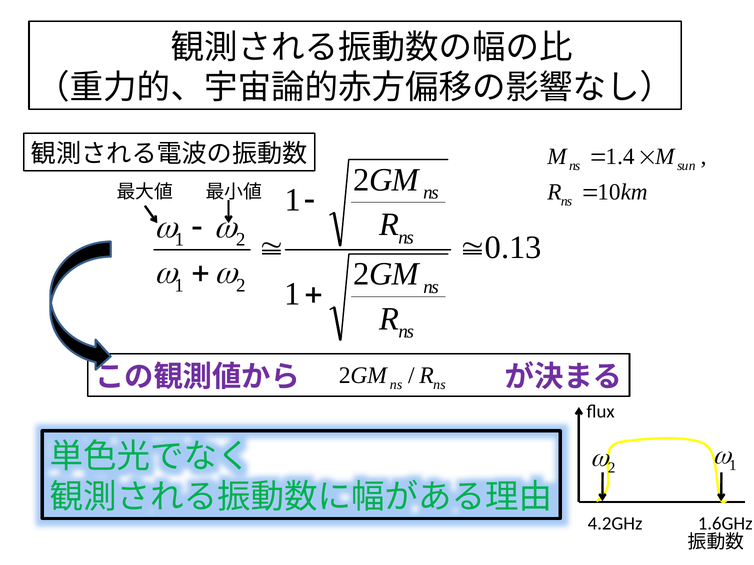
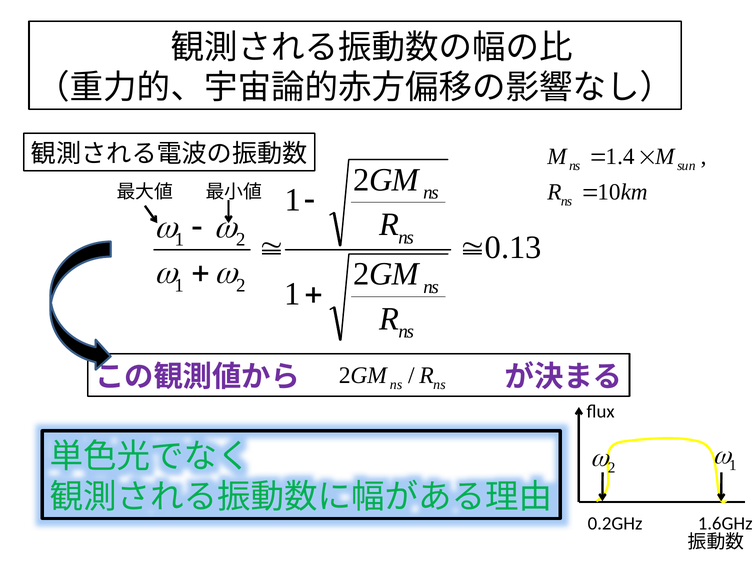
4.2GHz: 4.2GHz -> 0.2GHz (615, 524)
